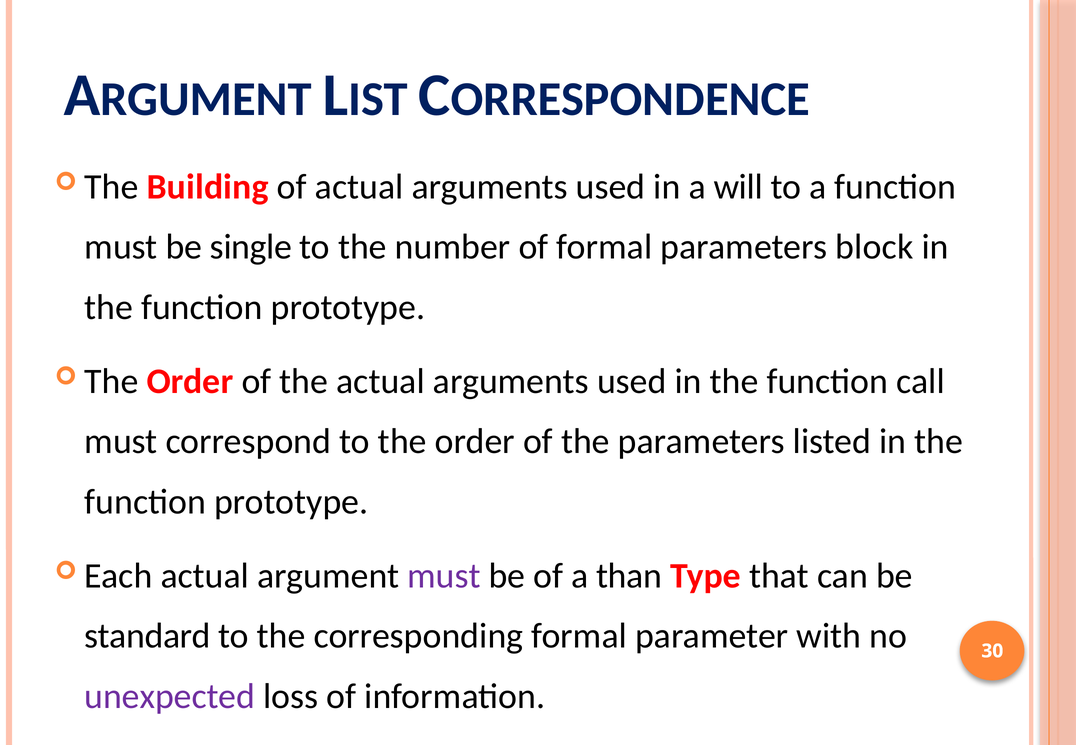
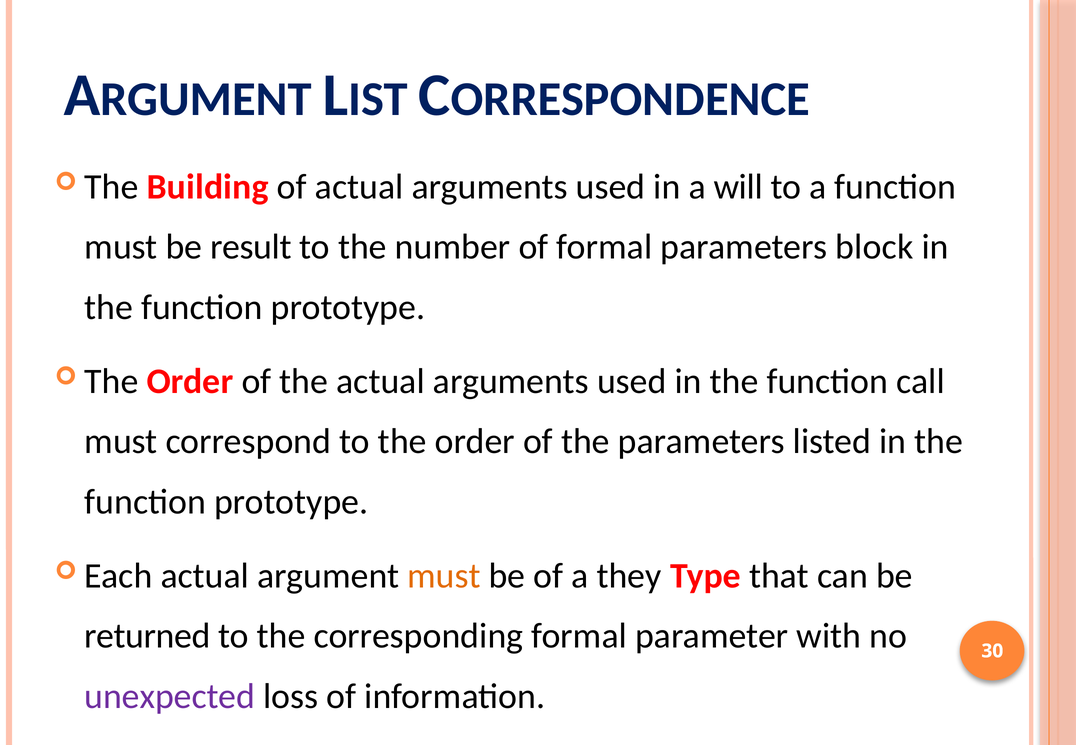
single: single -> result (251, 247)
must colour: purple -> orange (444, 576)
than: than -> they (629, 576)
standard: standard -> returned (147, 636)
